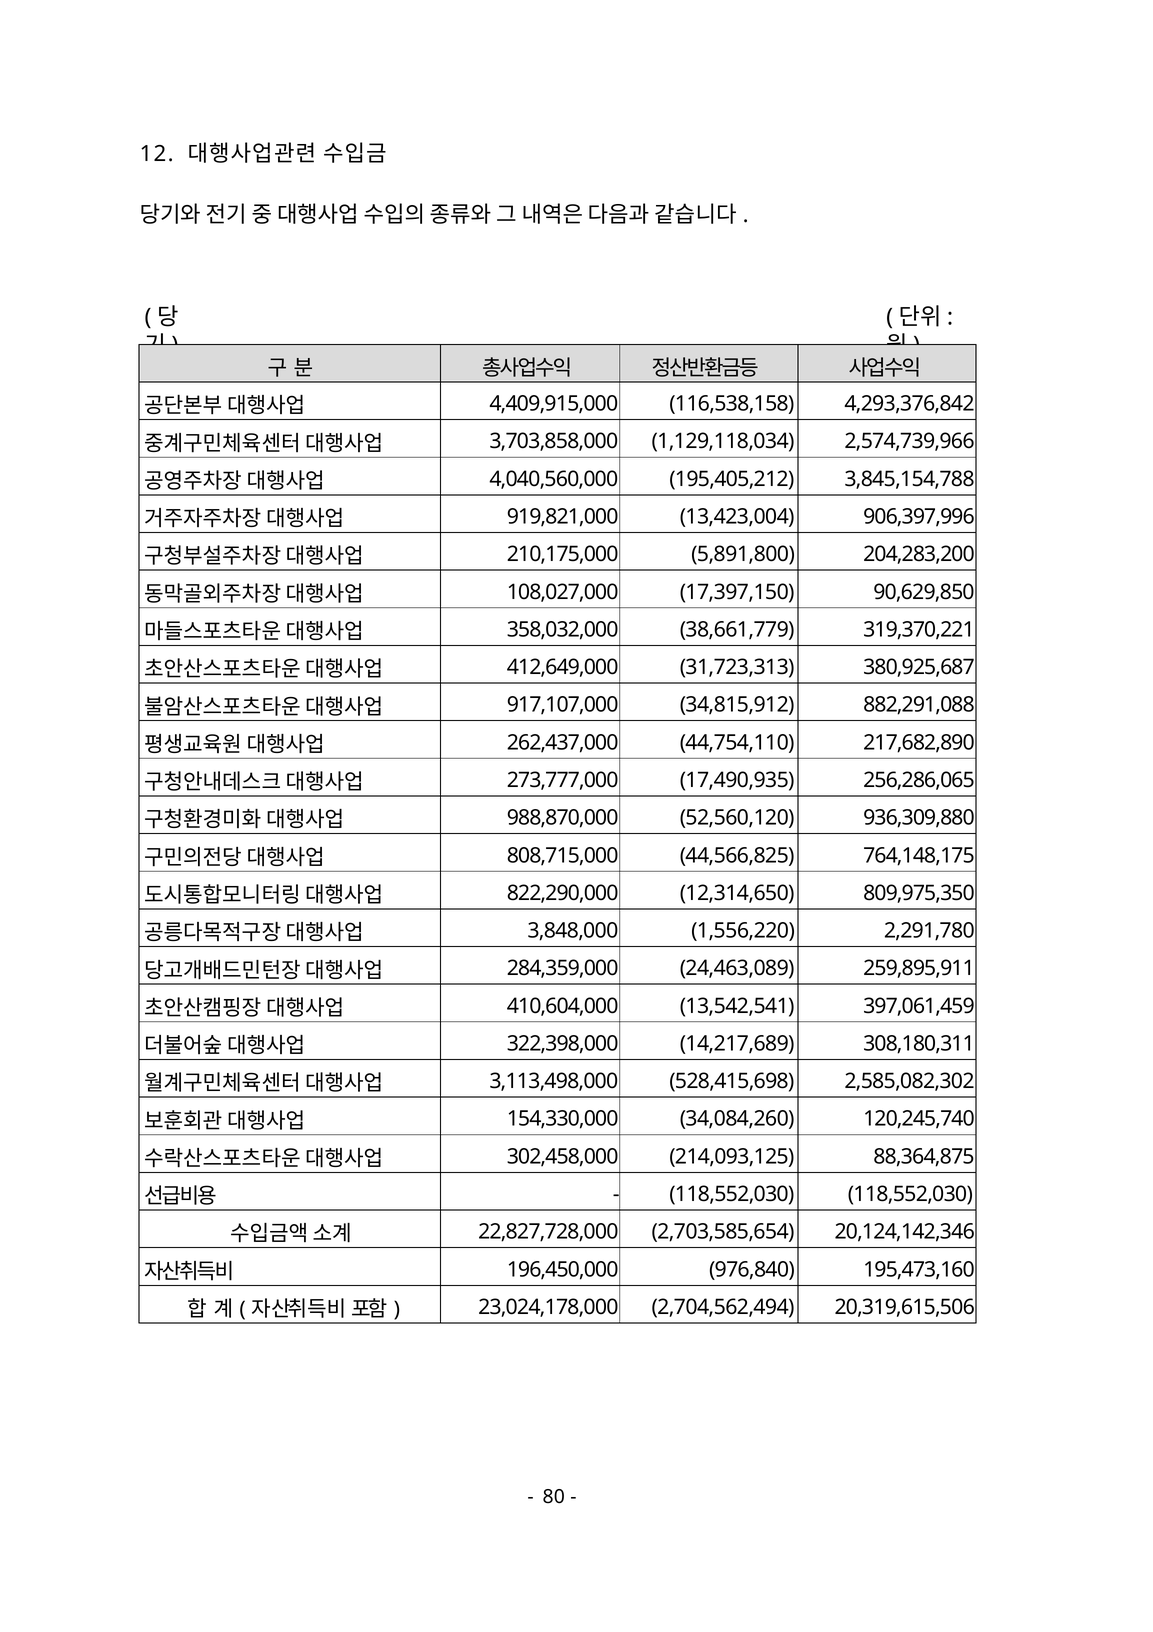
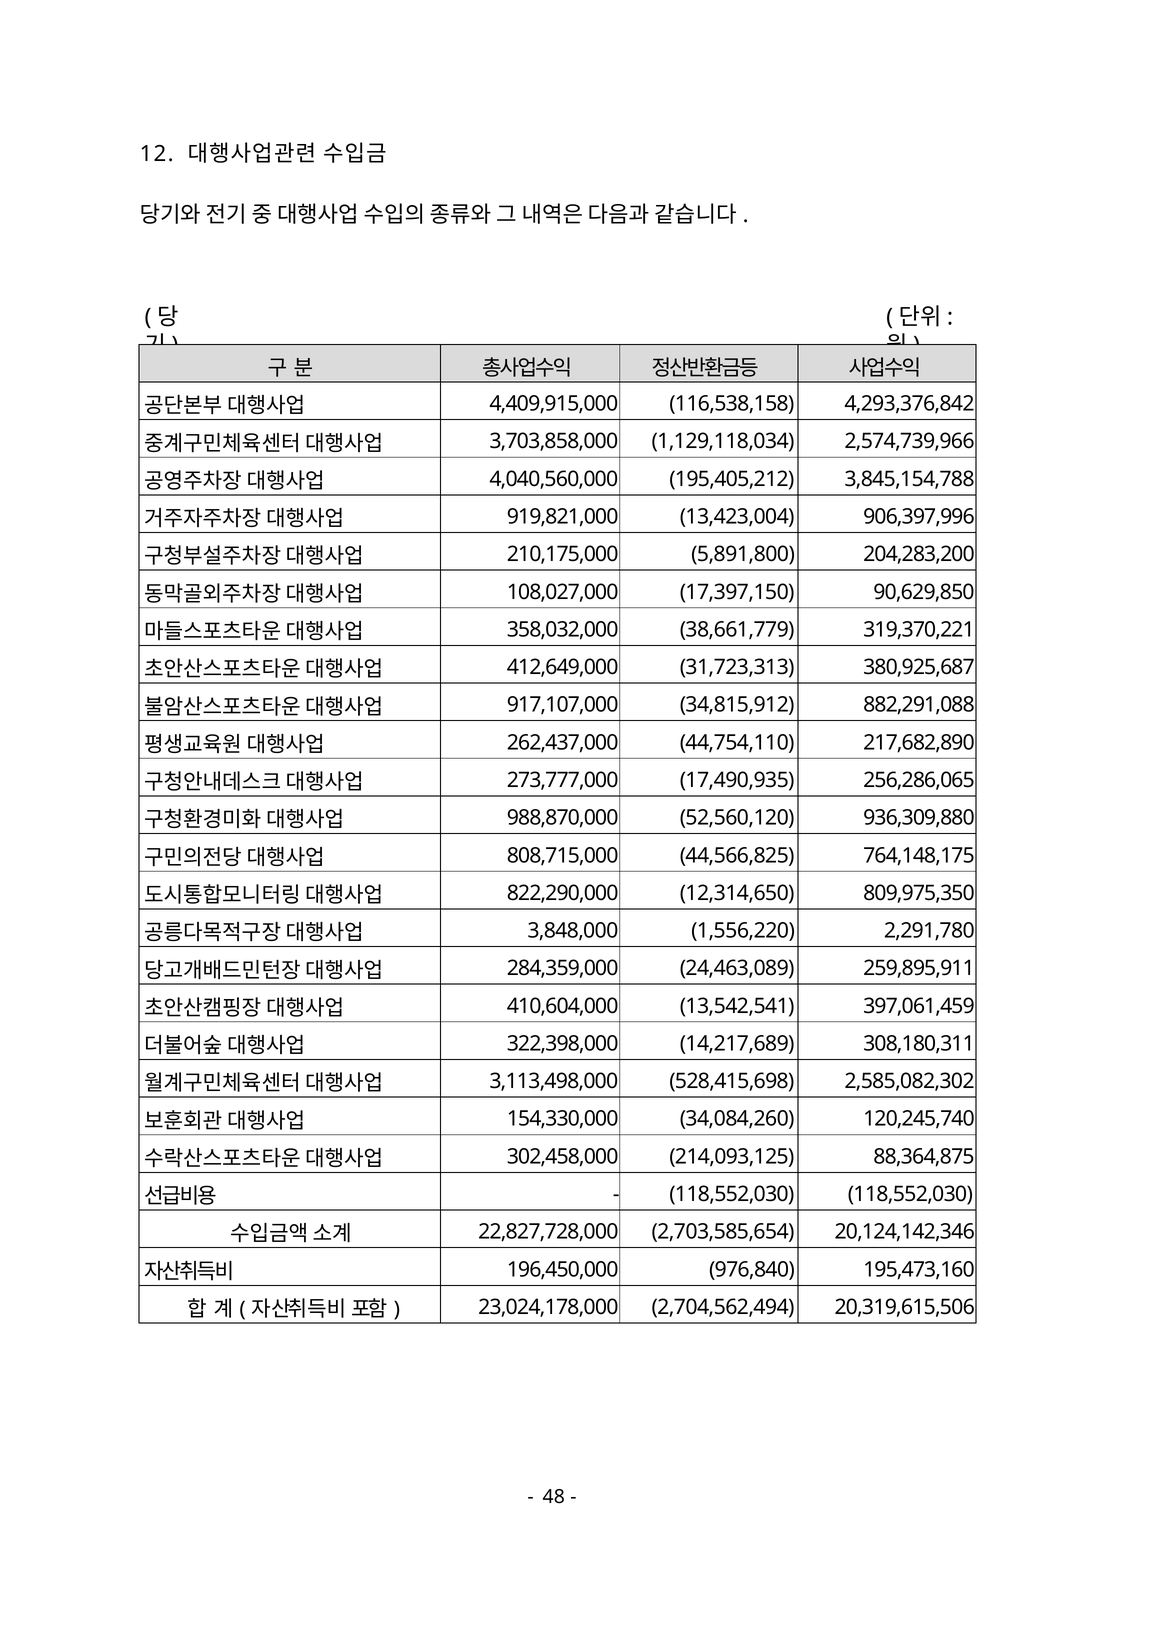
80: 80 -> 48 (554, 1497)
